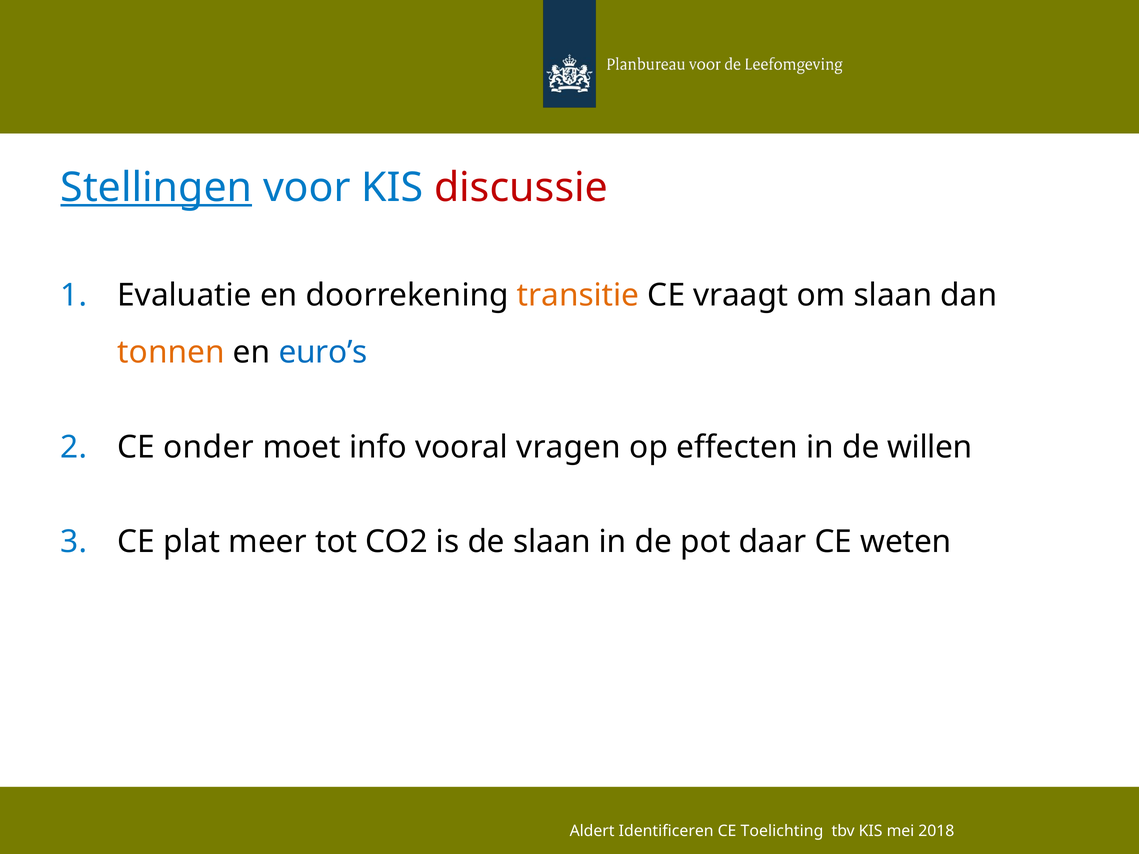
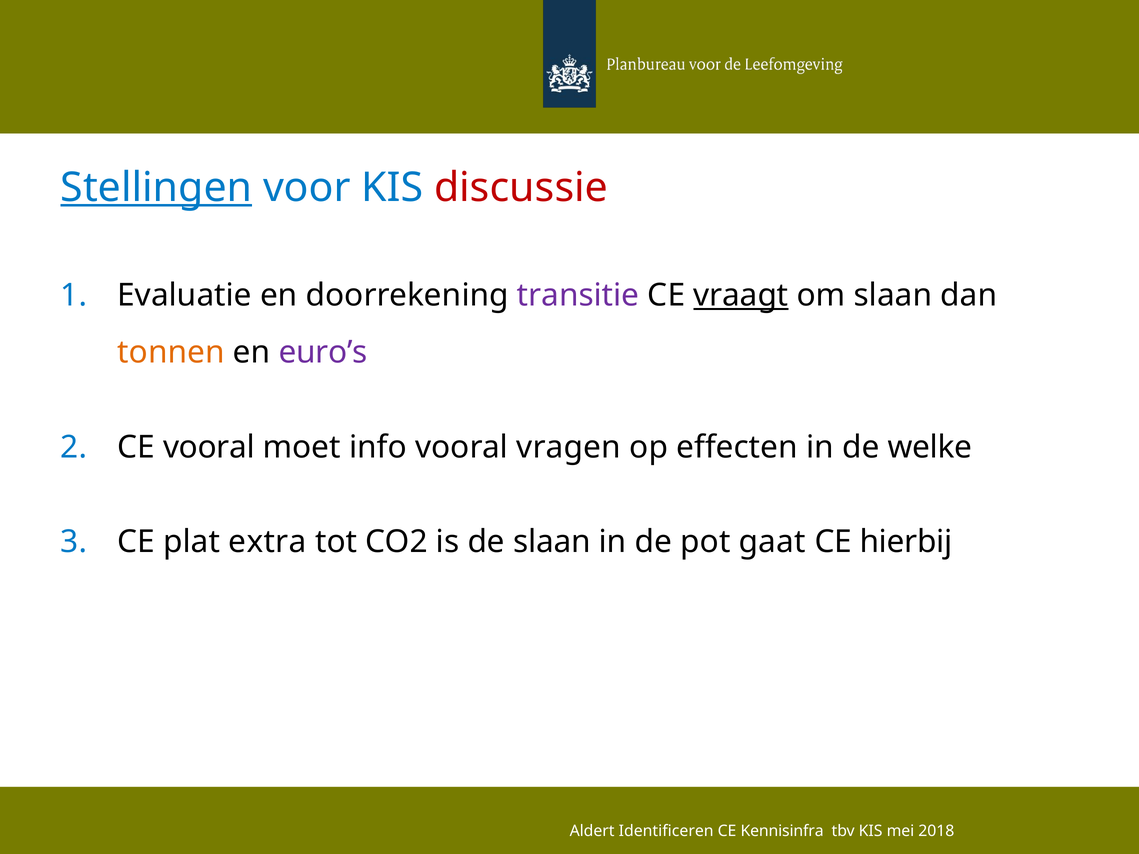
transitie colour: orange -> purple (578, 295)
vraagt underline: none -> present (741, 295)
euro’s colour: blue -> purple (323, 352)
CE onder: onder -> vooral (209, 447)
willen: willen -> welke (930, 447)
meer: meer -> extra (268, 542)
daar: daar -> gaat (772, 542)
weten: weten -> hierbij (906, 542)
Toelichting: Toelichting -> Kennisinfra (782, 831)
